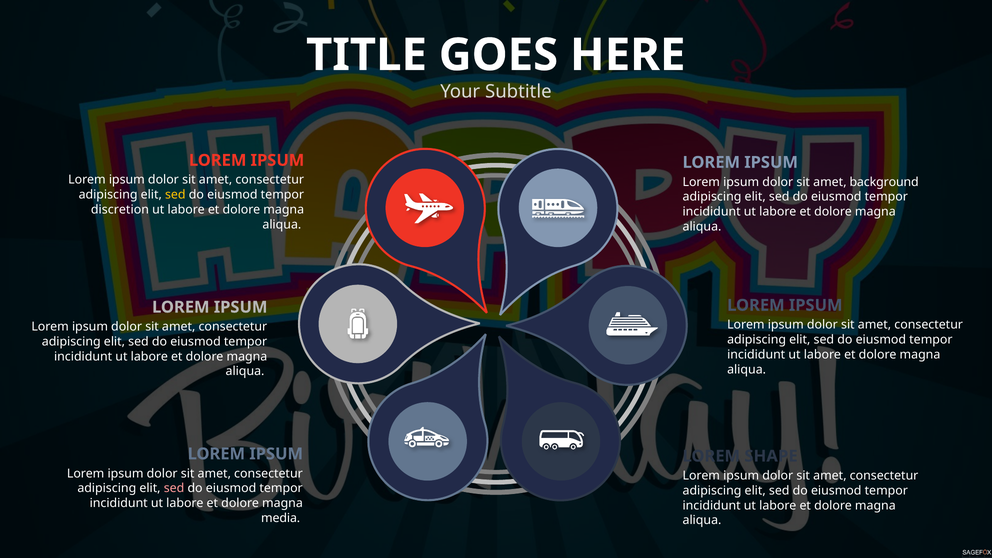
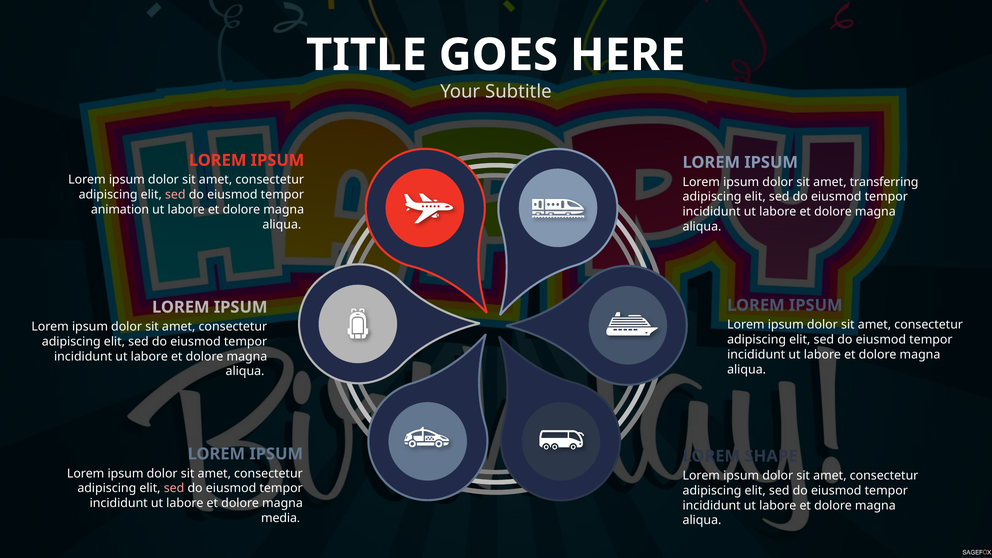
background: background -> transferring (884, 182)
sed colour: yellow -> pink (175, 195)
discretion: discretion -> animation (120, 210)
